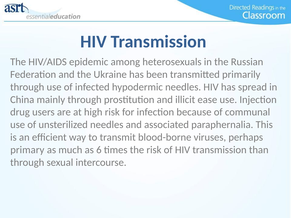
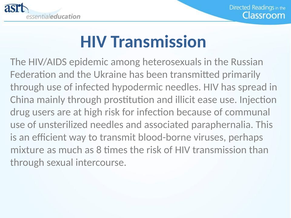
primary: primary -> mixture (27, 150)
6: 6 -> 8 (99, 150)
